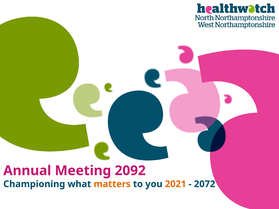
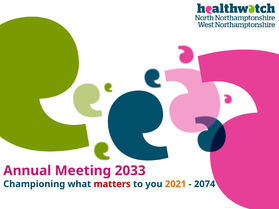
2092: 2092 -> 2033 (130, 171)
matters colour: orange -> red (112, 184)
2072: 2072 -> 2074 (205, 184)
